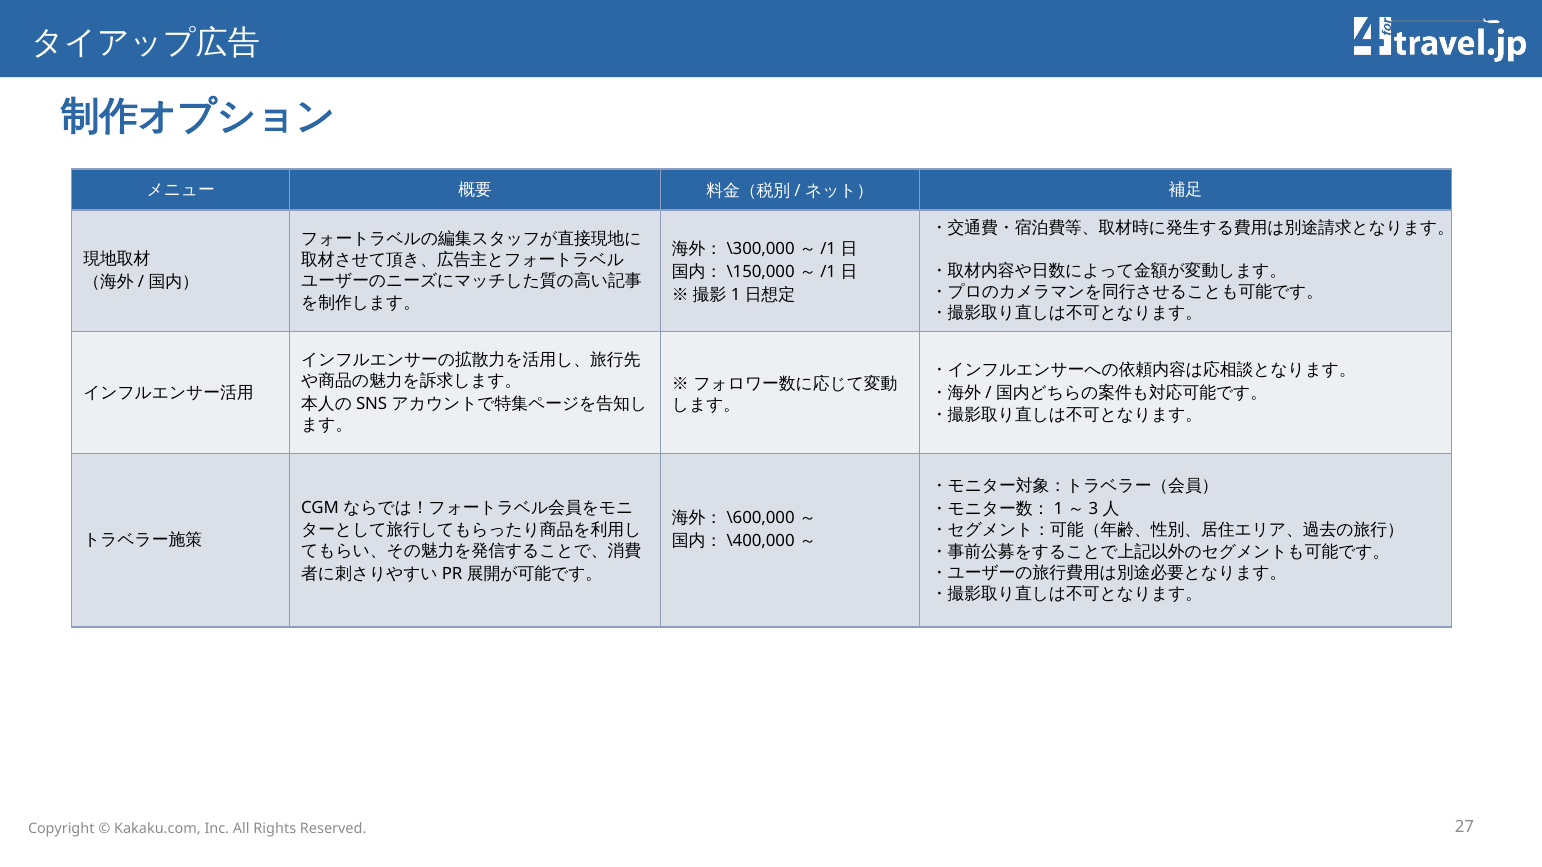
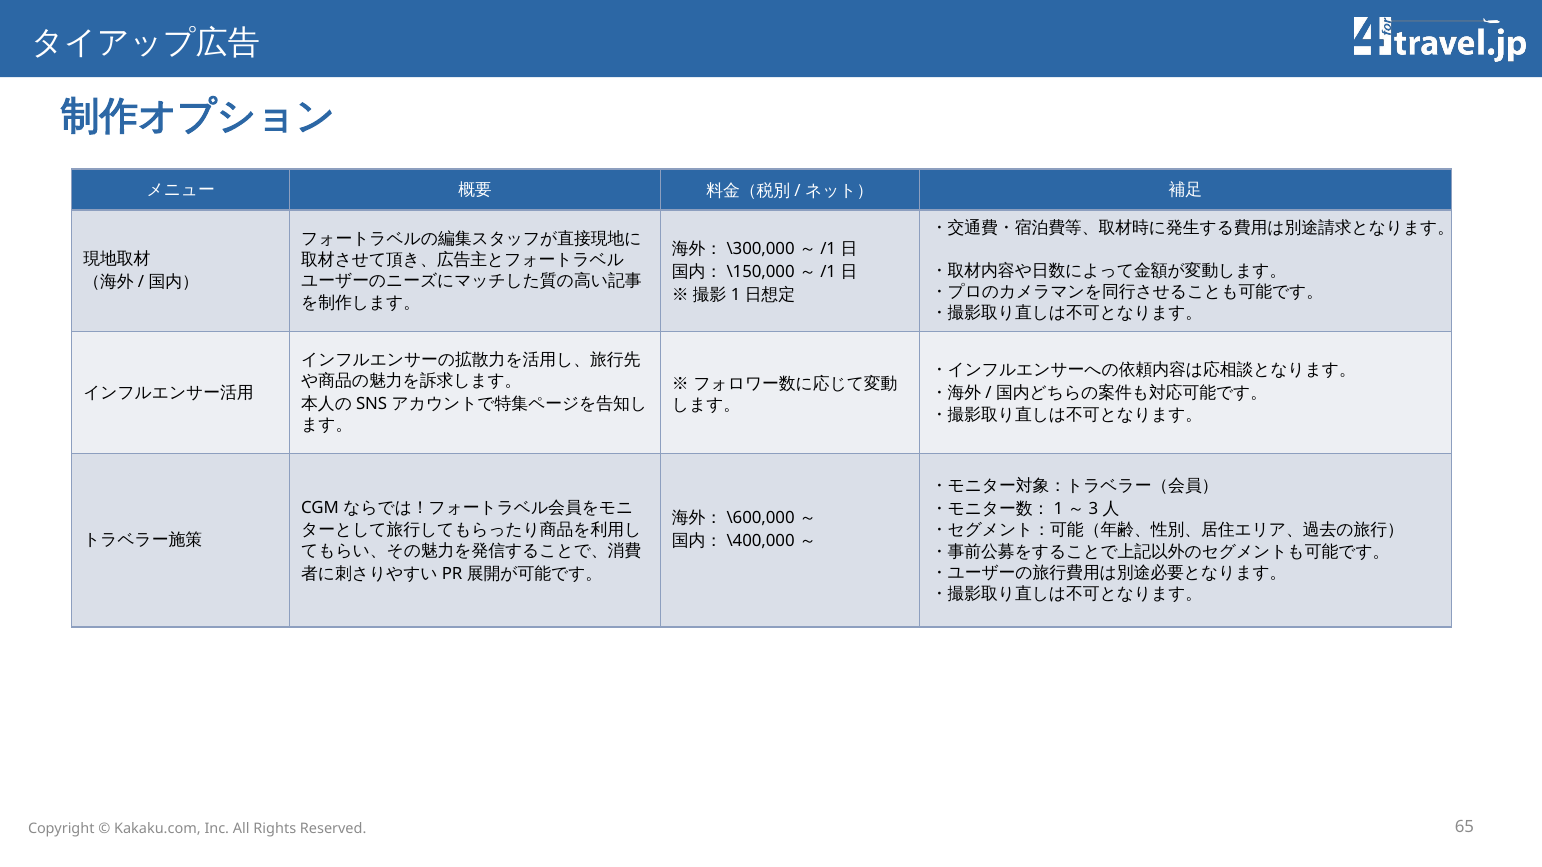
27: 27 -> 65 (1464, 827)
